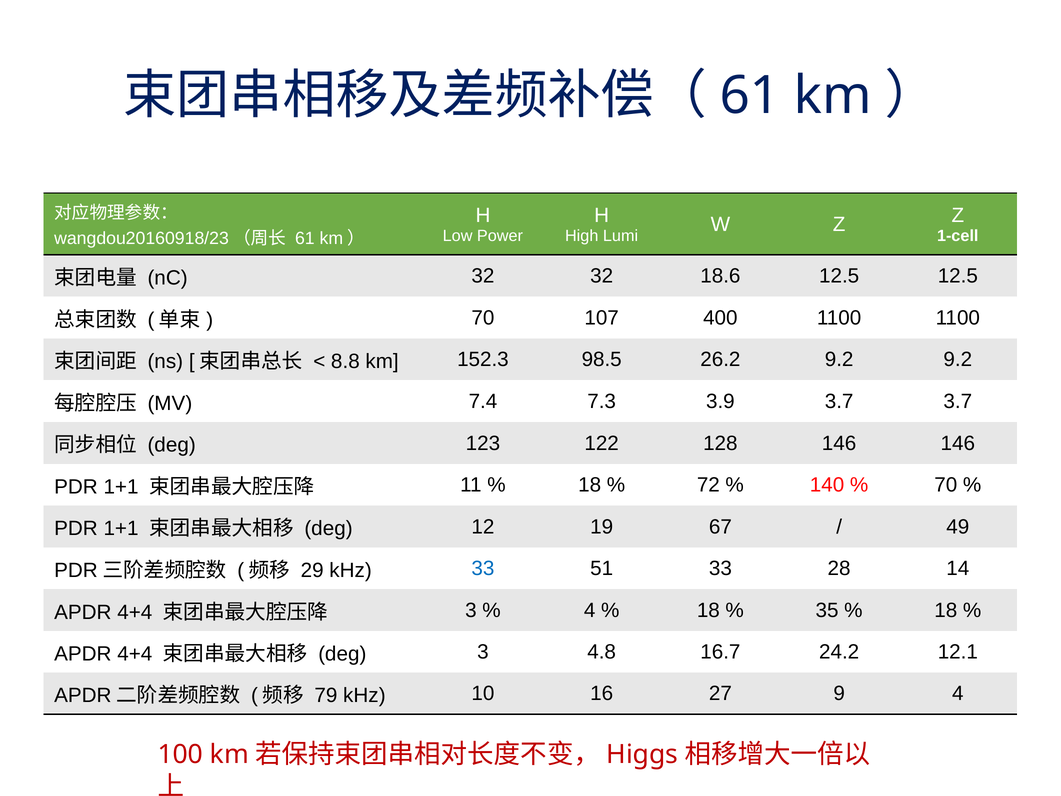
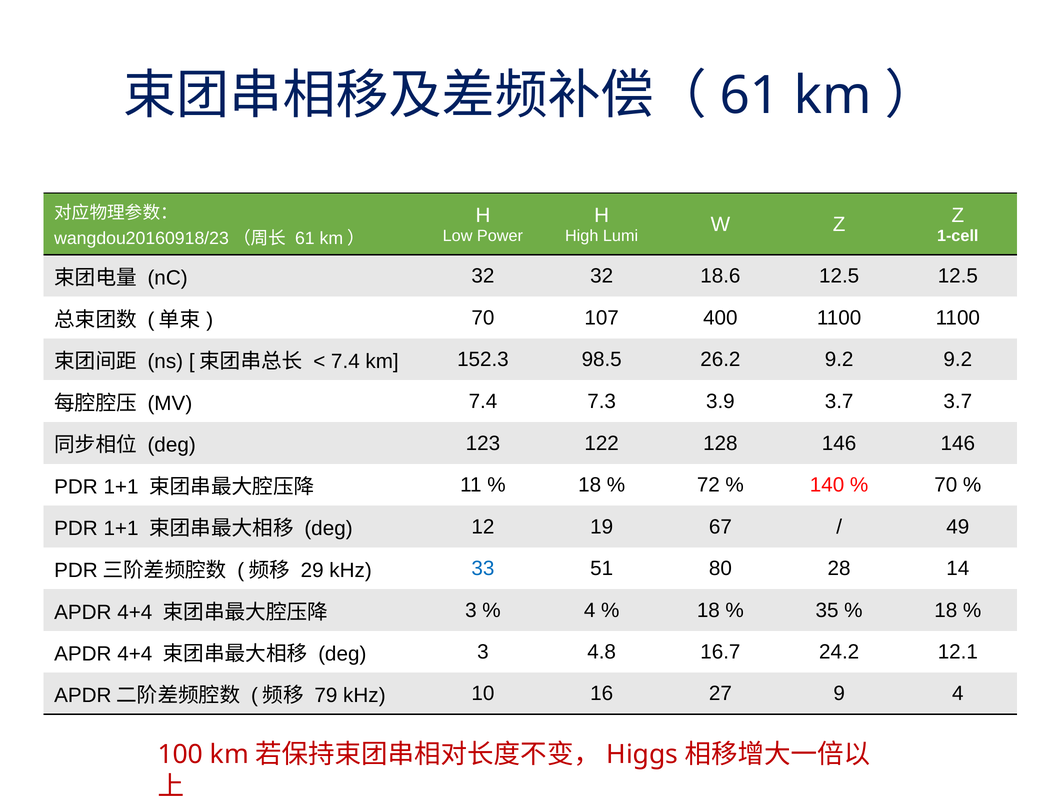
8.8: 8.8 -> 7.4 (345, 361)
51 33: 33 -> 80 (720, 568)
